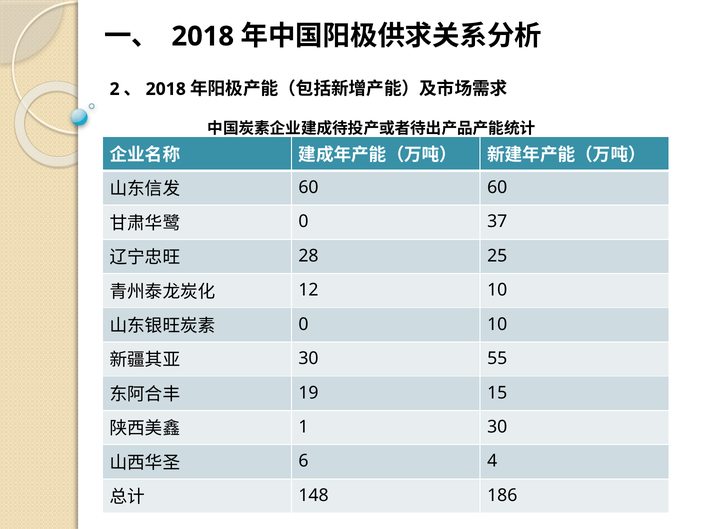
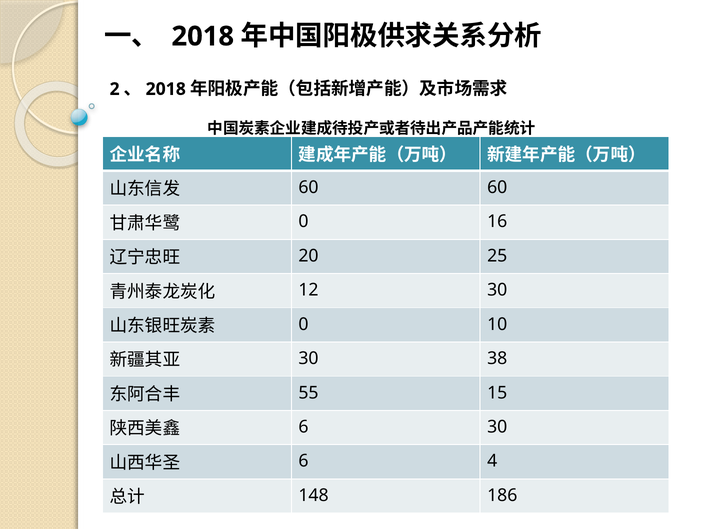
37: 37 -> 16 (497, 222)
28: 28 -> 20 (309, 256)
12 10: 10 -> 30 (497, 290)
55: 55 -> 38 (497, 358)
19: 19 -> 55 (309, 393)
1: 1 -> 6 (303, 427)
